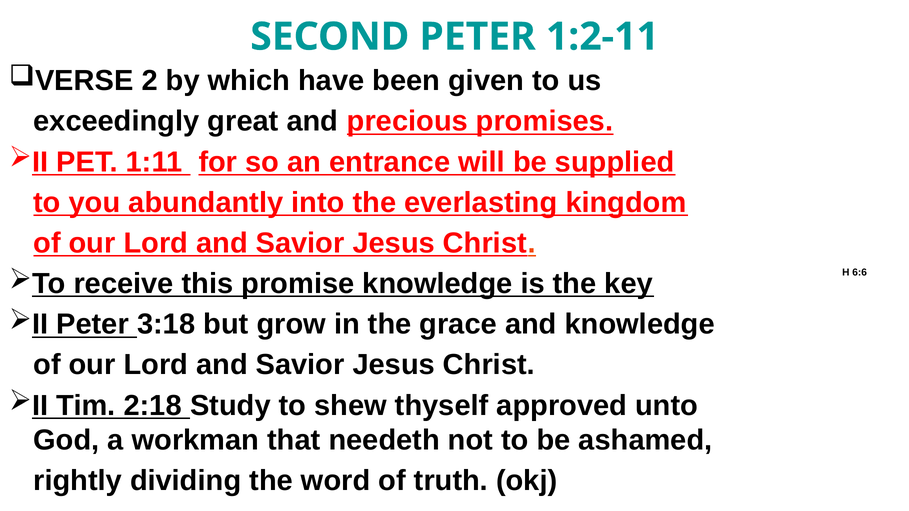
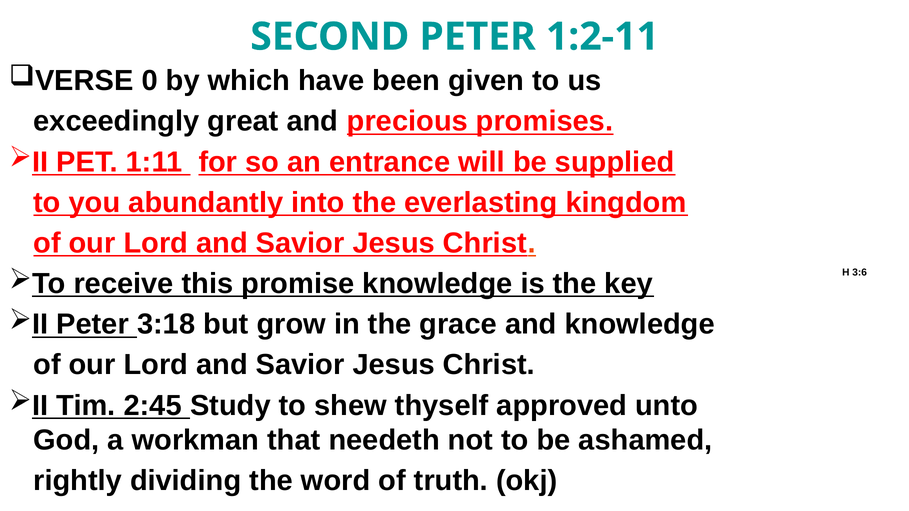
2: 2 -> 0 (150, 81)
6:6: 6:6 -> 3:6 (860, 273)
2:18: 2:18 -> 2:45 (153, 406)
